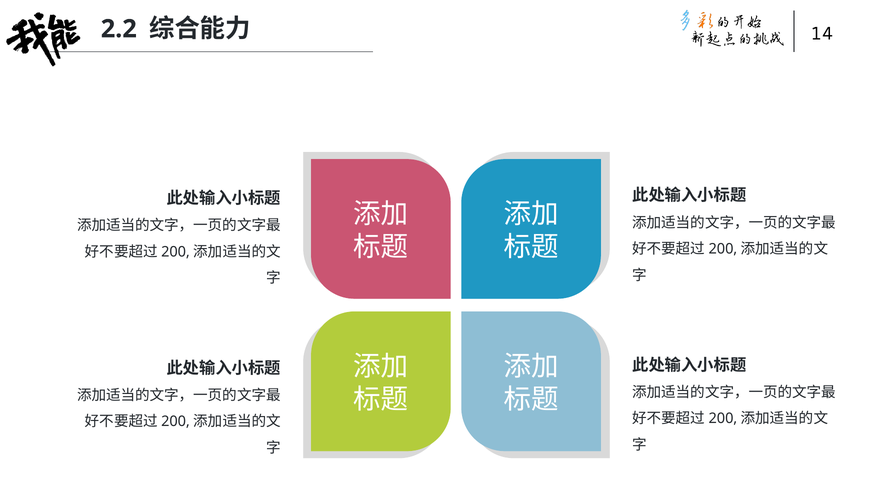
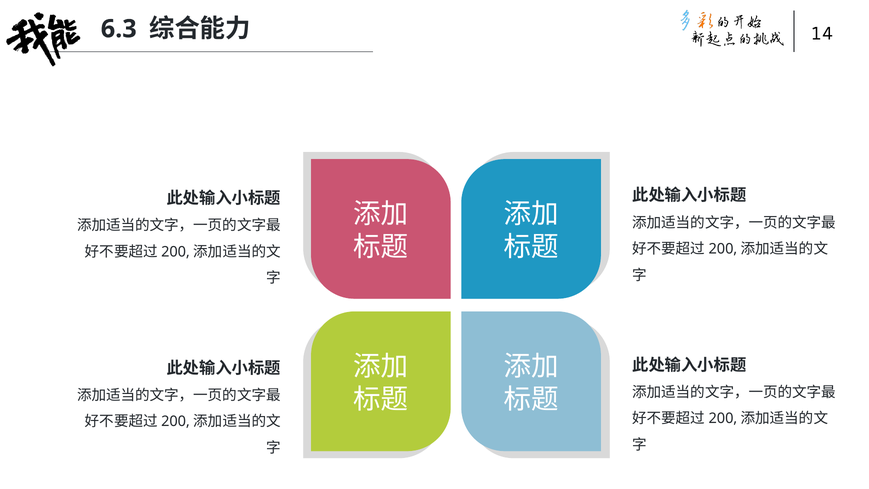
2.2: 2.2 -> 6.3 (119, 29)
